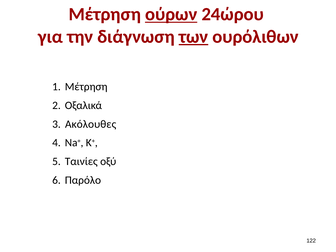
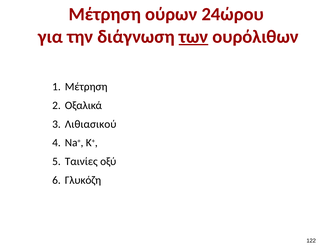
ούρων underline: present -> none (171, 14)
Ακόλουθες: Ακόλουθες -> Λιθιασικού (91, 124)
Παρόλο: Παρόλο -> Γλυκόζη (83, 180)
